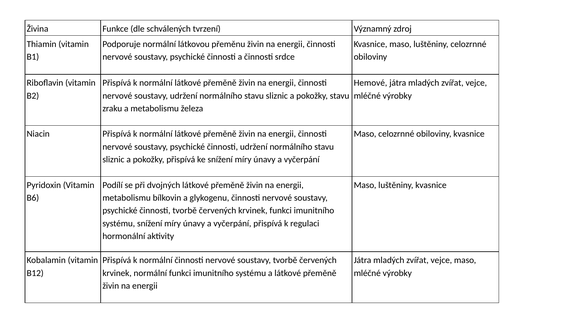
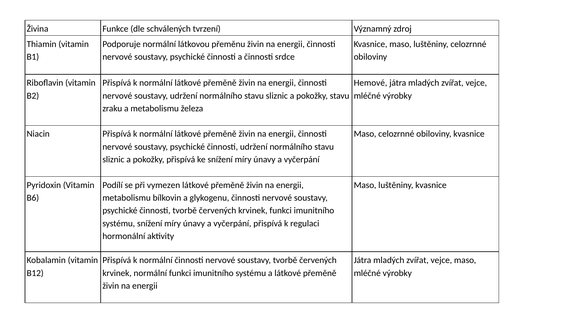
dvojných: dvojných -> vymezen (164, 185)
